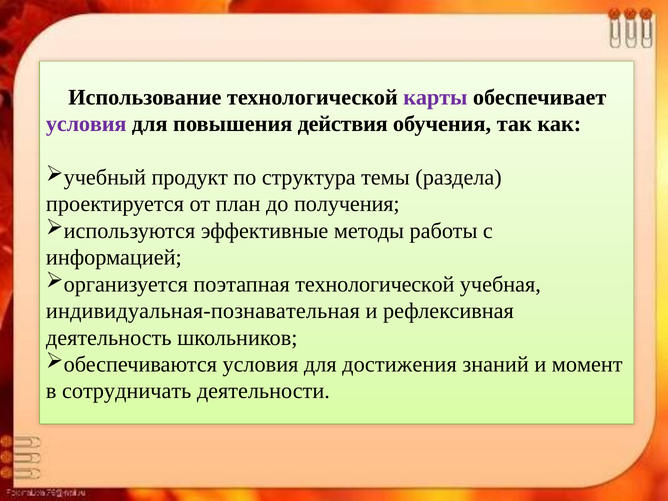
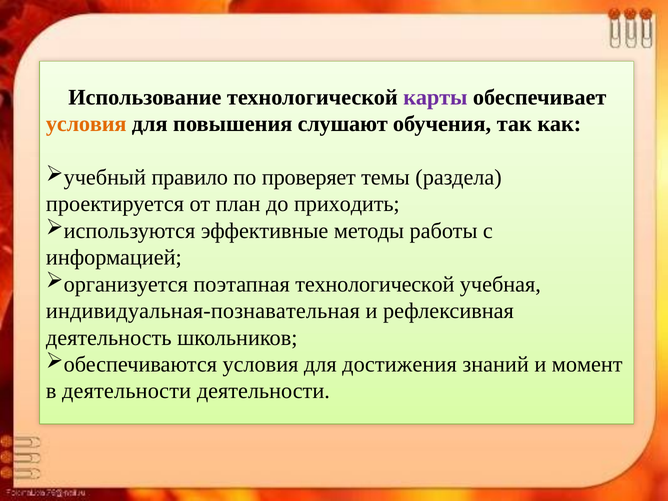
условия colour: purple -> orange (86, 124)
действия: действия -> слушают (343, 124)
продукт: продукт -> правило (190, 177)
структура: структура -> проверяет (309, 177)
получения: получения -> приходить (347, 204)
в сотрудничать: сотрудничать -> деятельности (127, 391)
